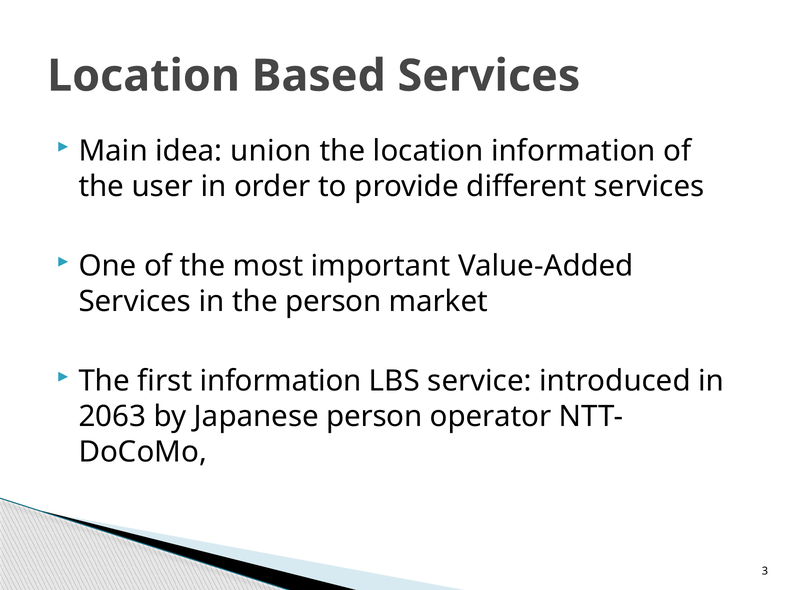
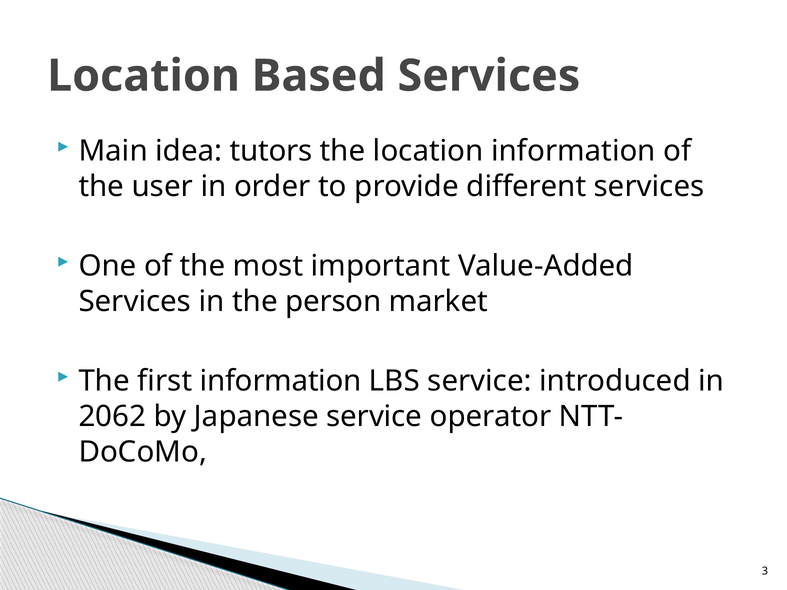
union: union -> tutors (271, 151)
2063: 2063 -> 2062 (112, 417)
Japanese person: person -> service (374, 417)
